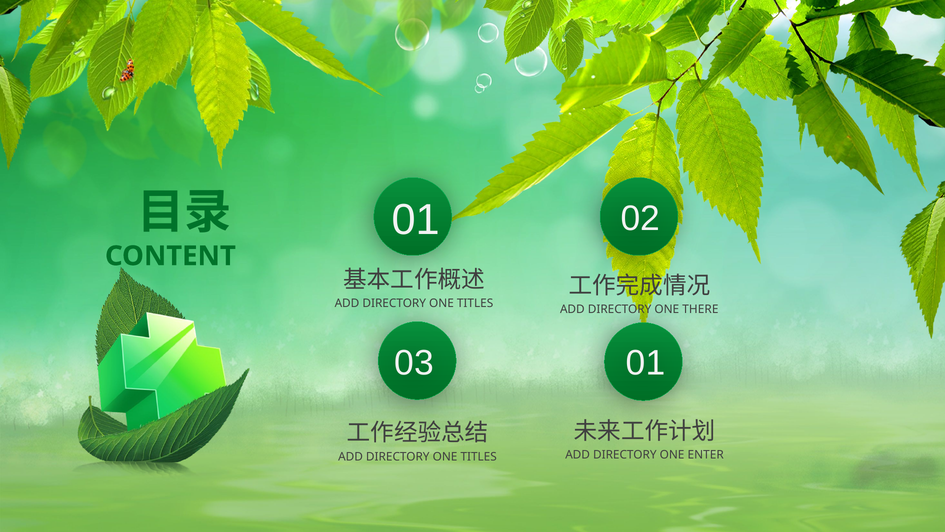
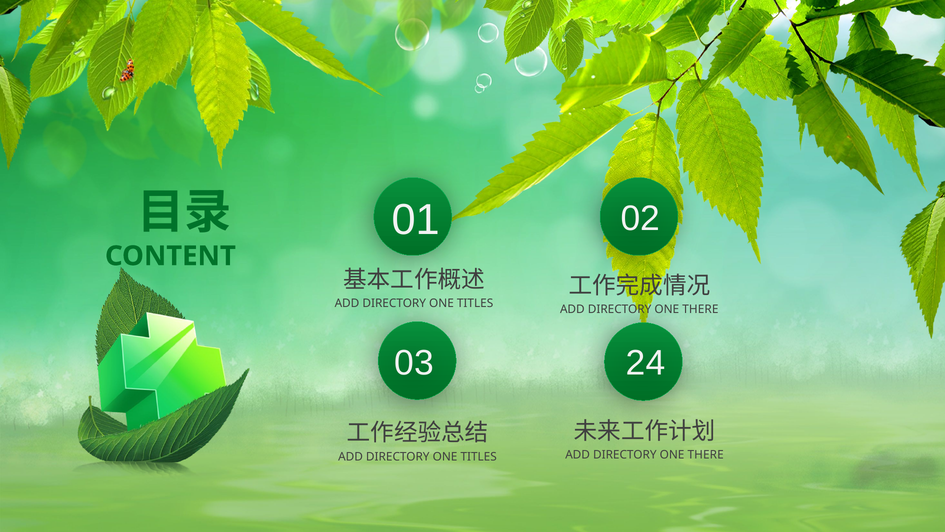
03 01: 01 -> 24 (646, 363)
ENTER: ENTER -> THERE (706, 455)
